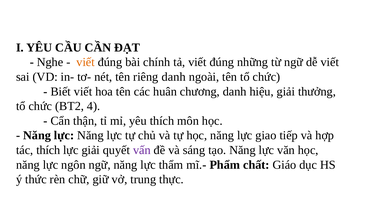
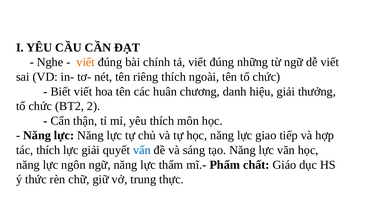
riêng danh: danh -> thích (174, 77)
4: 4 -> 2 (94, 106)
vấn colour: purple -> blue (142, 150)
